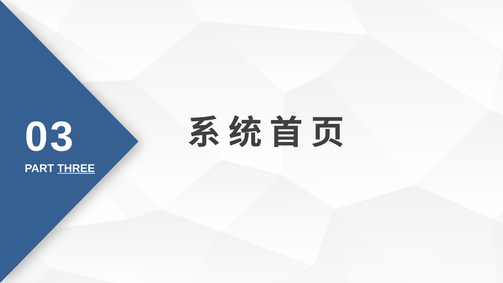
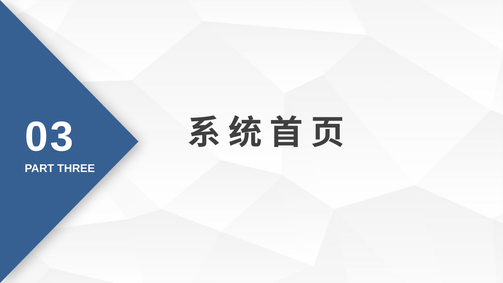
THREE underline: present -> none (76, 169)
